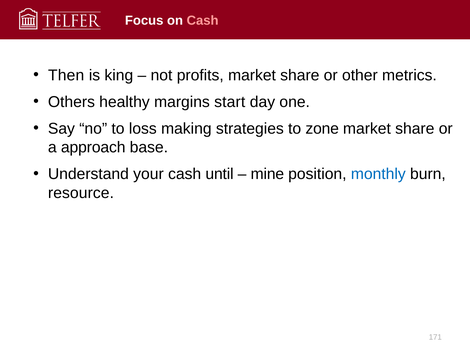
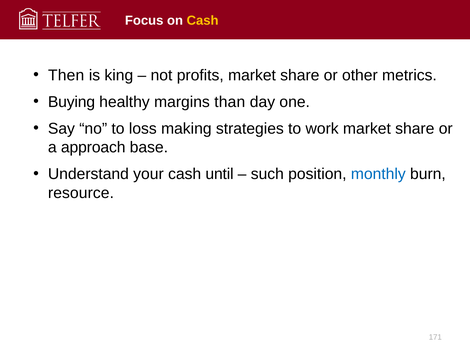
Cash colour: pink -> yellow (203, 21)
Others: Others -> Buying (72, 102)
start: start -> than (230, 102)
zone: zone -> work (322, 128)
mine: mine -> such (267, 174)
